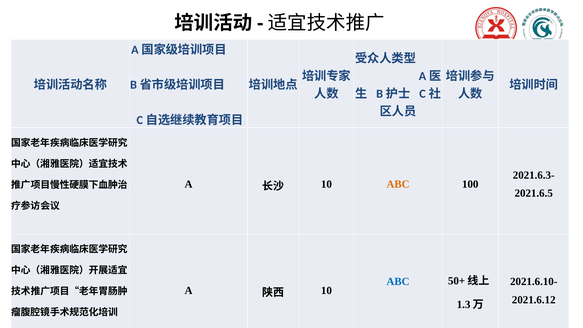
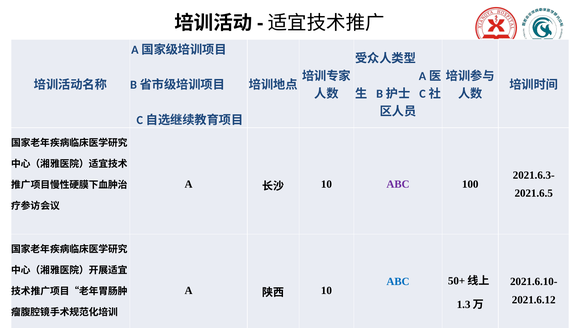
ABC colour: orange -> purple (398, 184)
